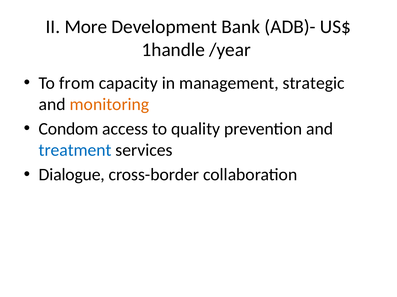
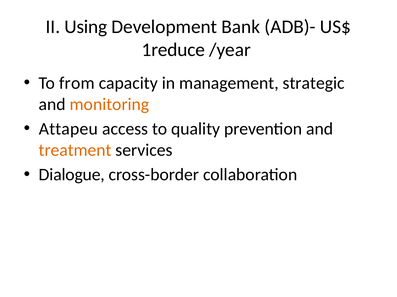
More: More -> Using (86, 27)
1handle: 1handle -> 1reduce (173, 50)
Condom: Condom -> Attapeu (68, 129)
treatment colour: blue -> orange (75, 150)
